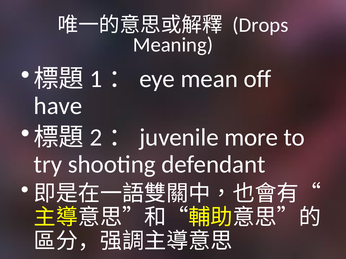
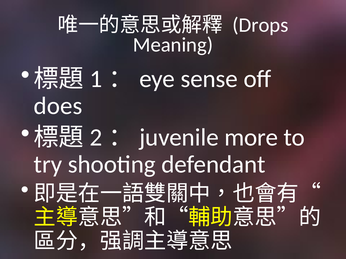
mean: mean -> sense (209, 79)
have: have -> does (58, 106)
